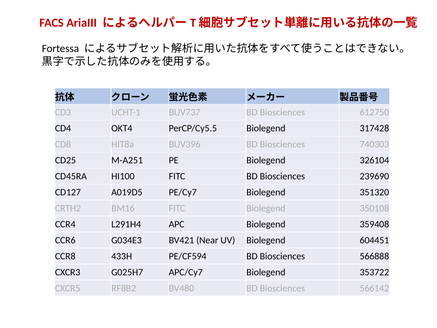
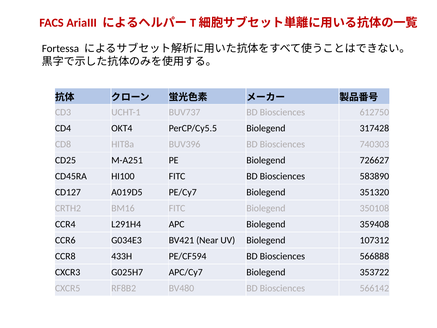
326104: 326104 -> 726627 (374, 160)
239690: 239690 -> 583890 (374, 176)
604451: 604451 -> 107312 (374, 240)
